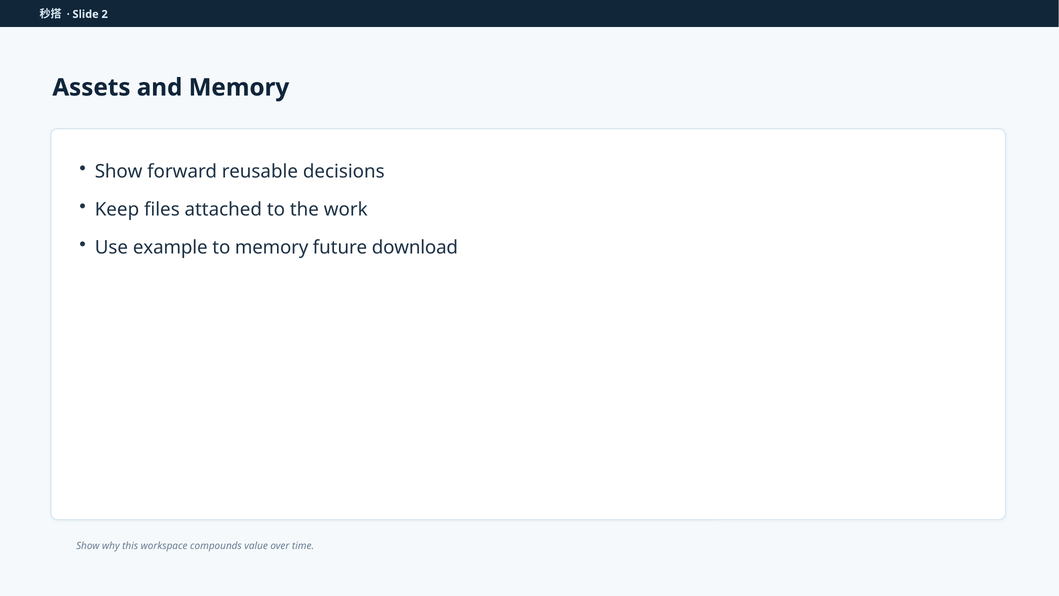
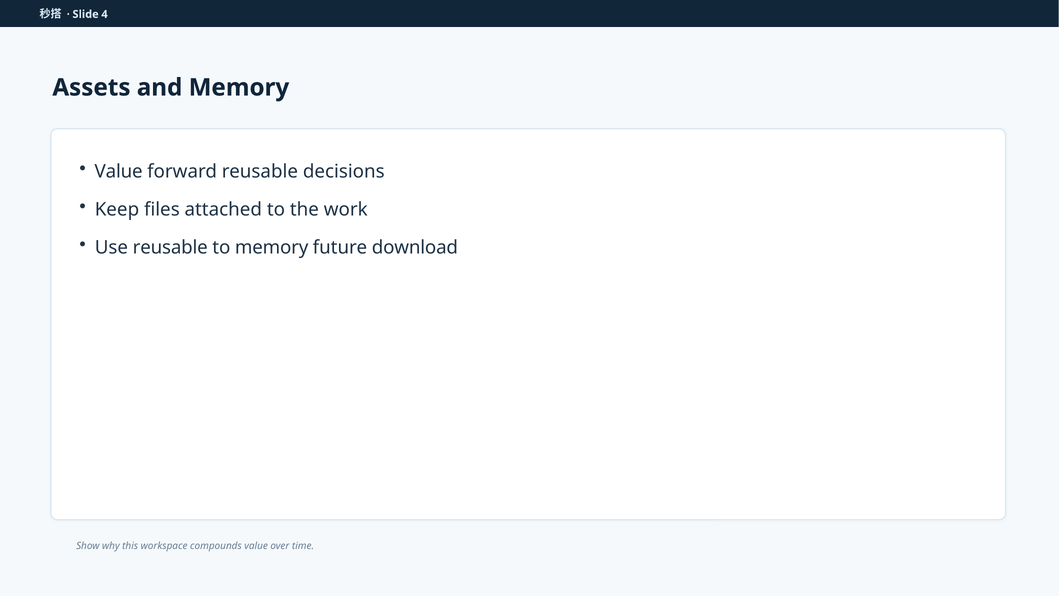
2: 2 -> 4 (105, 14)
Show: Show -> Value (119, 171)
Use example: example -> reusable (170, 247)
